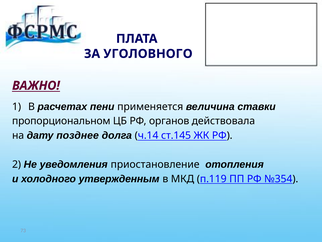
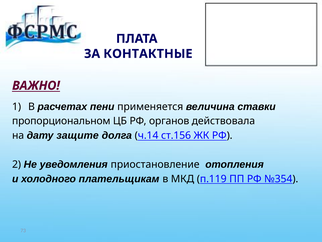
УГОЛОВНОГО: УГОЛОВНОГО -> КОНТАКТНЫЕ (148, 54)
позднее: позднее -> защите (78, 135)
ст.145: ст.145 -> ст.156 (176, 135)
утвержденным: утвержденным -> плательщикам (119, 179)
